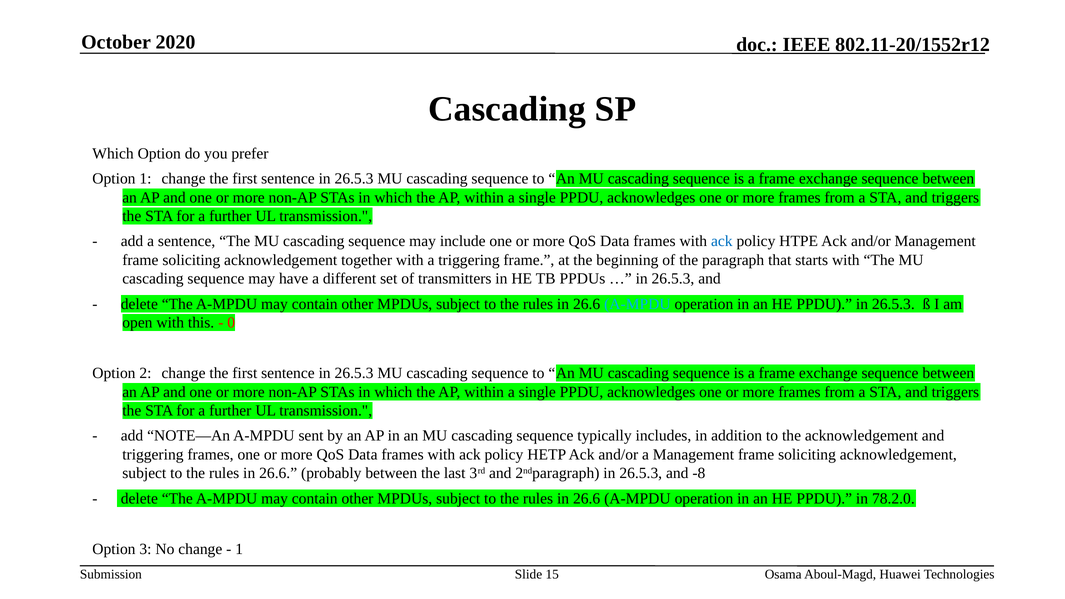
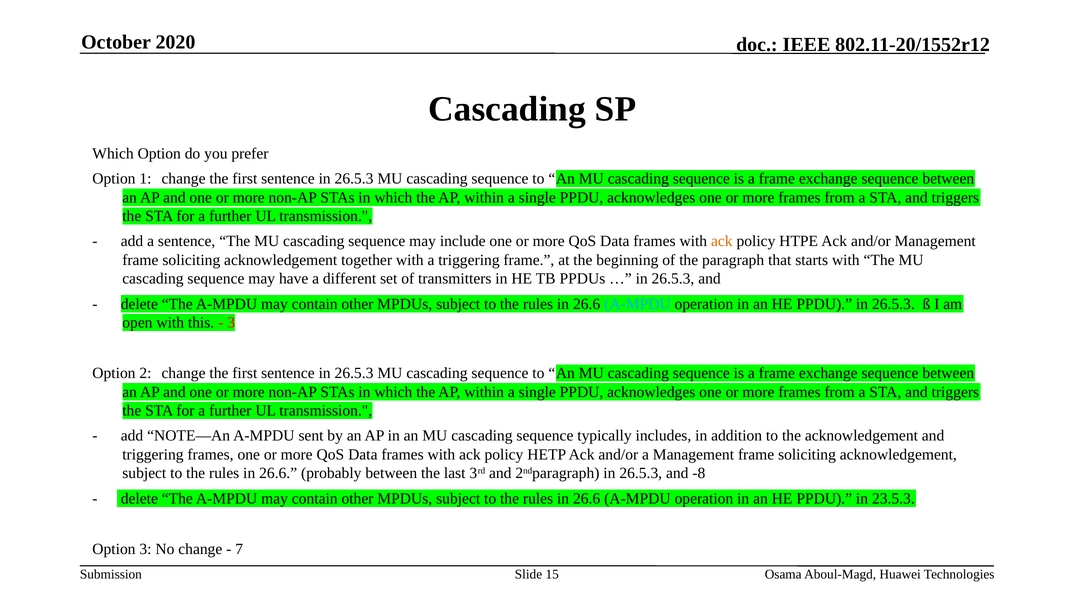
ack colour: blue -> orange (722, 241)
0: 0 -> 3 (231, 323)
78.2.0: 78.2.0 -> 23.5.3 (893, 498)
1: 1 -> 7 (239, 549)
